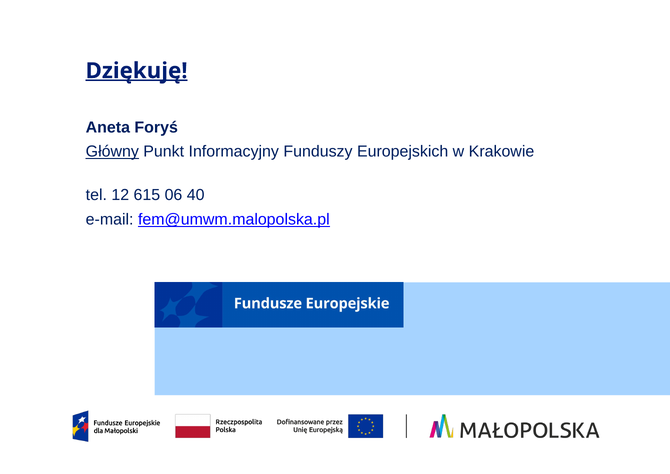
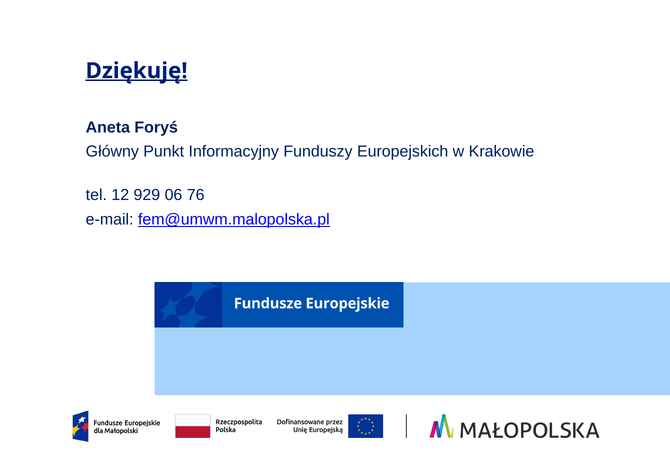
Główny underline: present -> none (112, 152)
615: 615 -> 929 (147, 195)
40: 40 -> 76 (196, 195)
